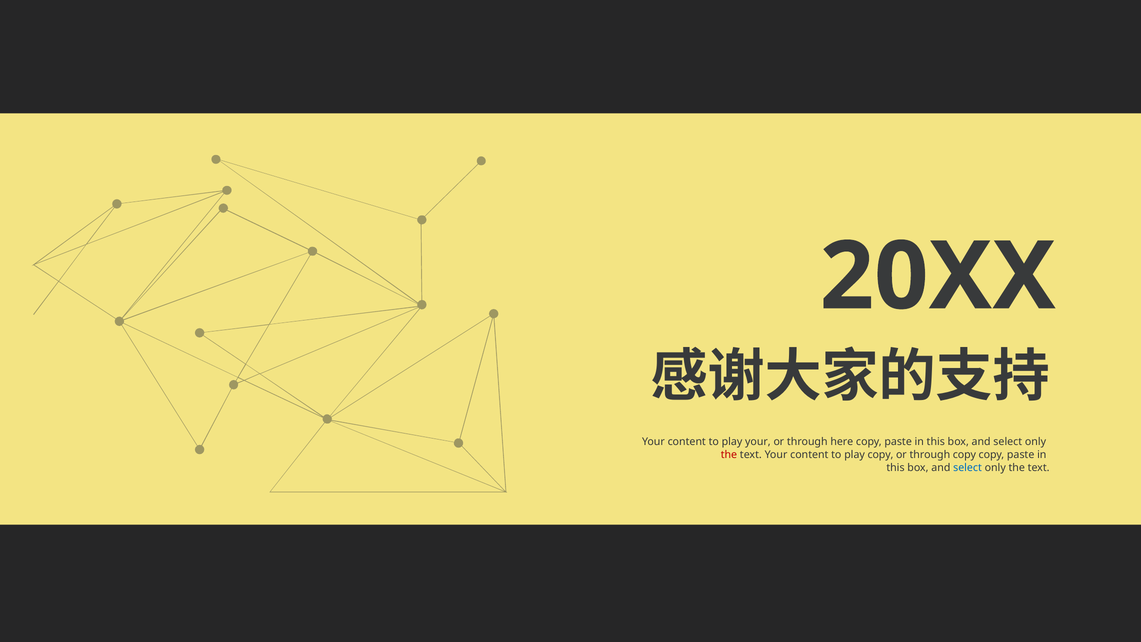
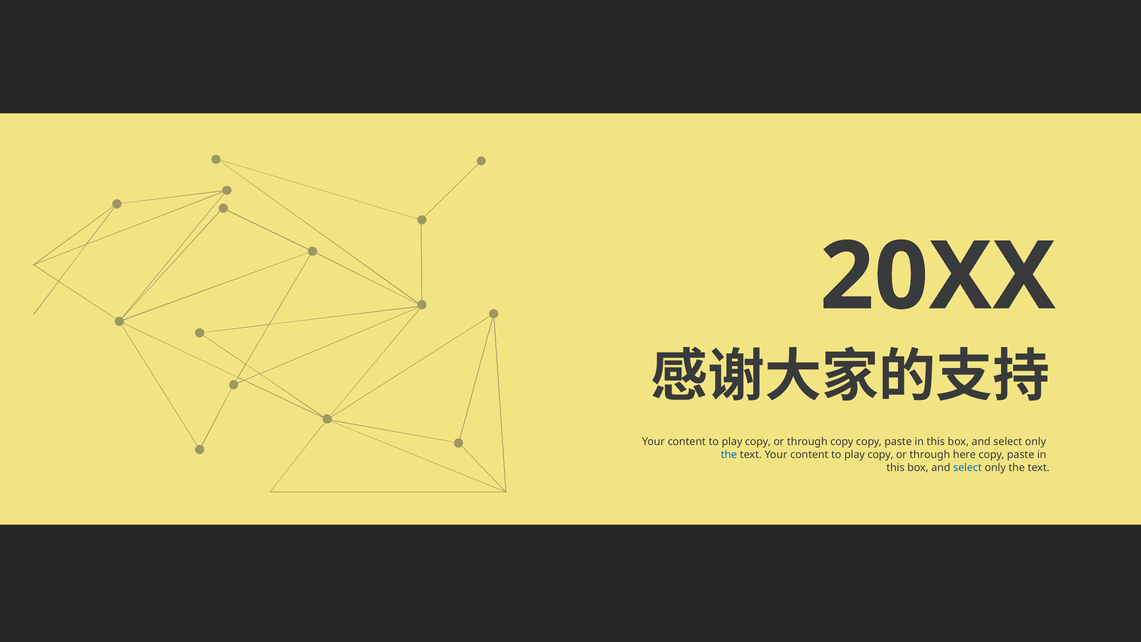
your: your -> copy (758, 442)
through here: here -> copy (842, 442)
the colour: red -> blue (729, 455)
through copy: copy -> here (964, 455)
